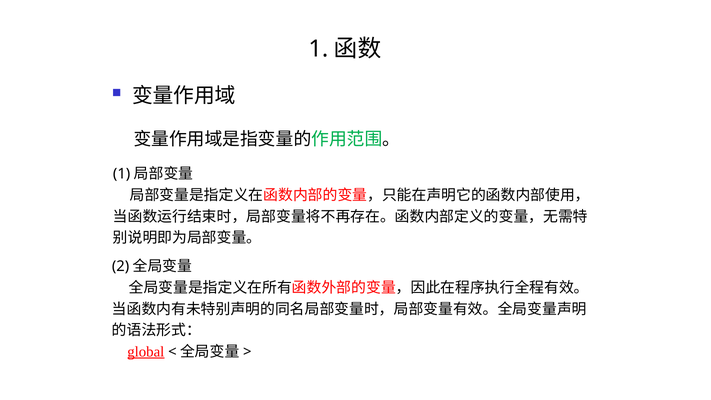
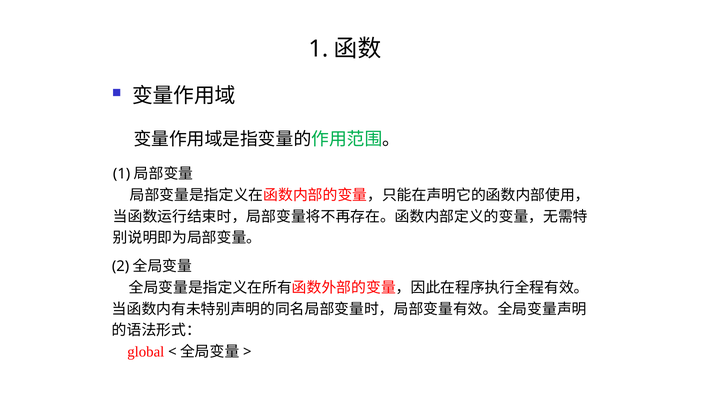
global underline: present -> none (146, 352)
